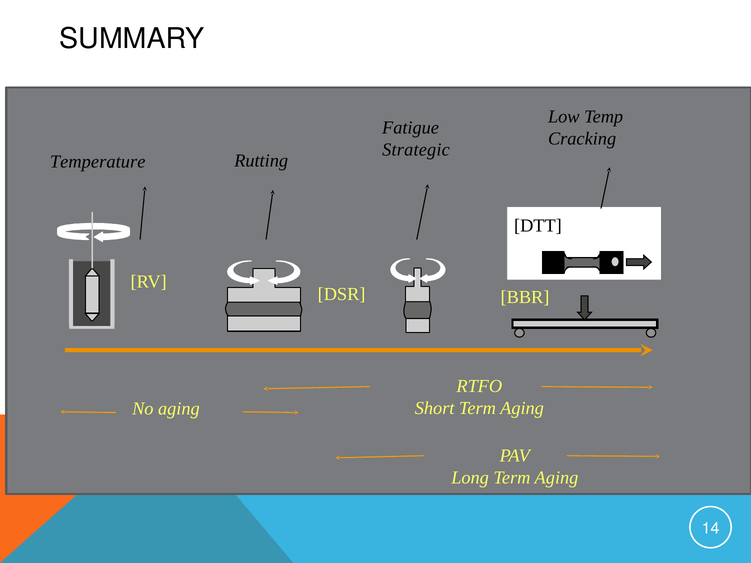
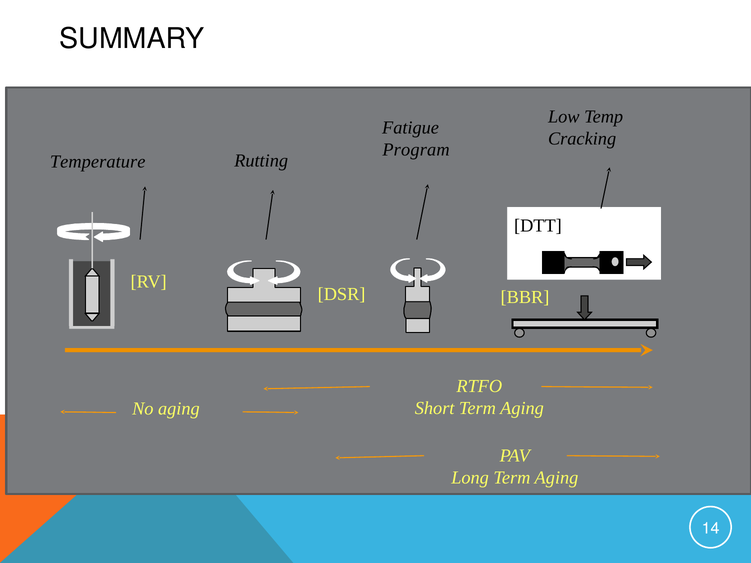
Strategic: Strategic -> Program (416, 150)
